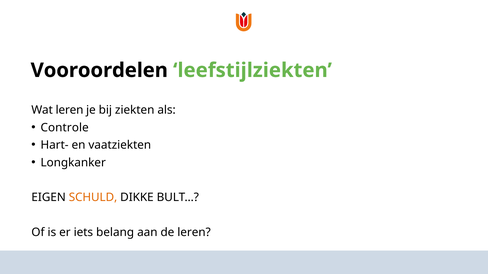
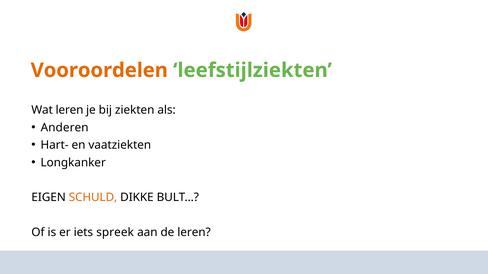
Vooroordelen colour: black -> orange (99, 70)
Controle: Controle -> Anderen (65, 128)
belang: belang -> spreek (115, 233)
